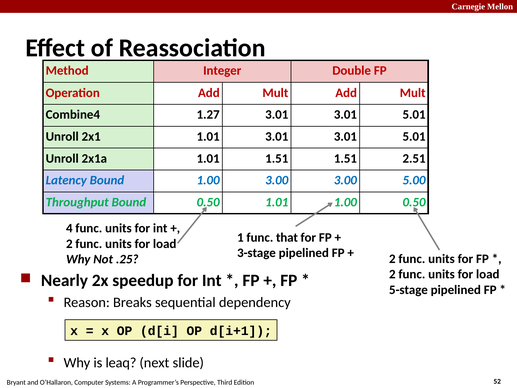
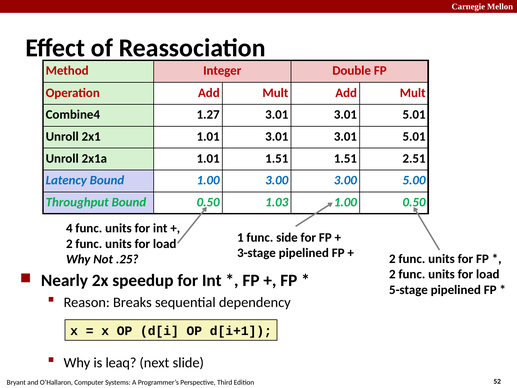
0.50 1.01: 1.01 -> 1.03 (277, 202)
that: that -> side (287, 237)
